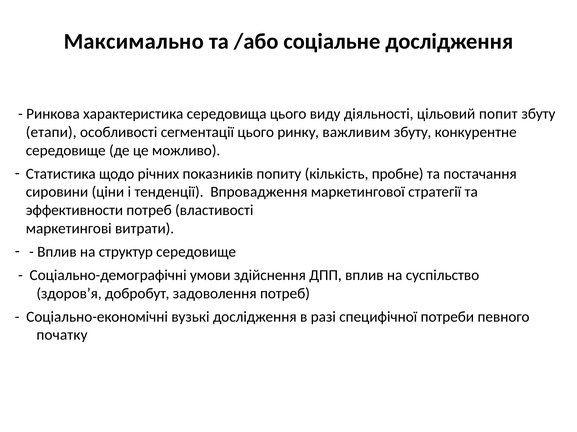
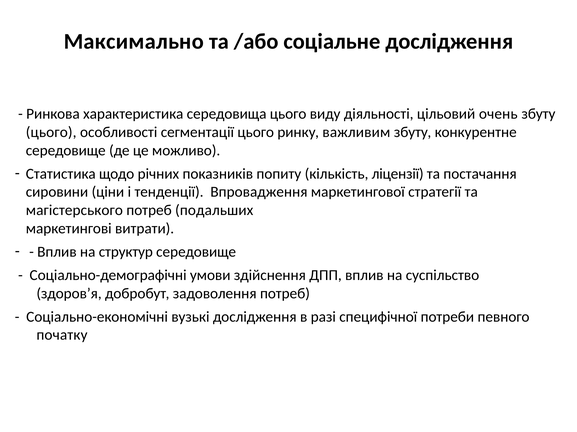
попит: попит -> очень (498, 114)
етапи: етапи -> цього (51, 132)
пробне: пробне -> ліцензії (398, 174)
эффективности: эффективности -> магістерського (74, 211)
властивості: властивості -> подальших (214, 211)
